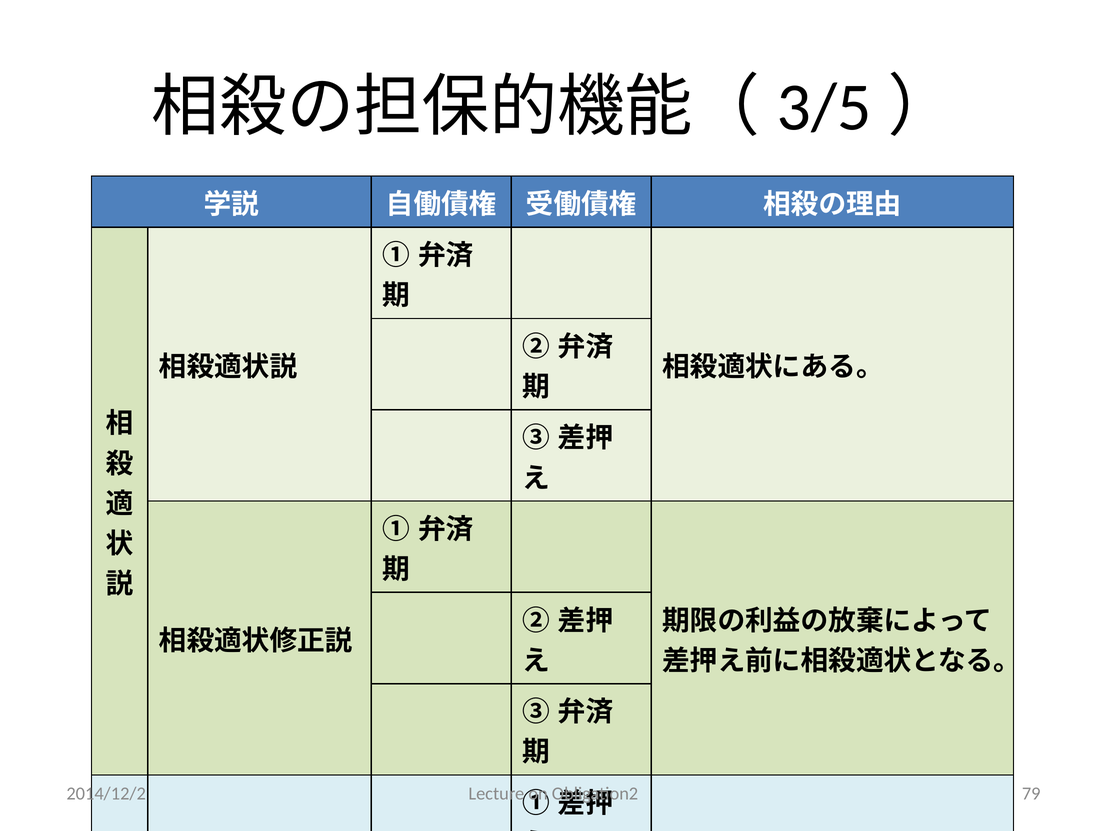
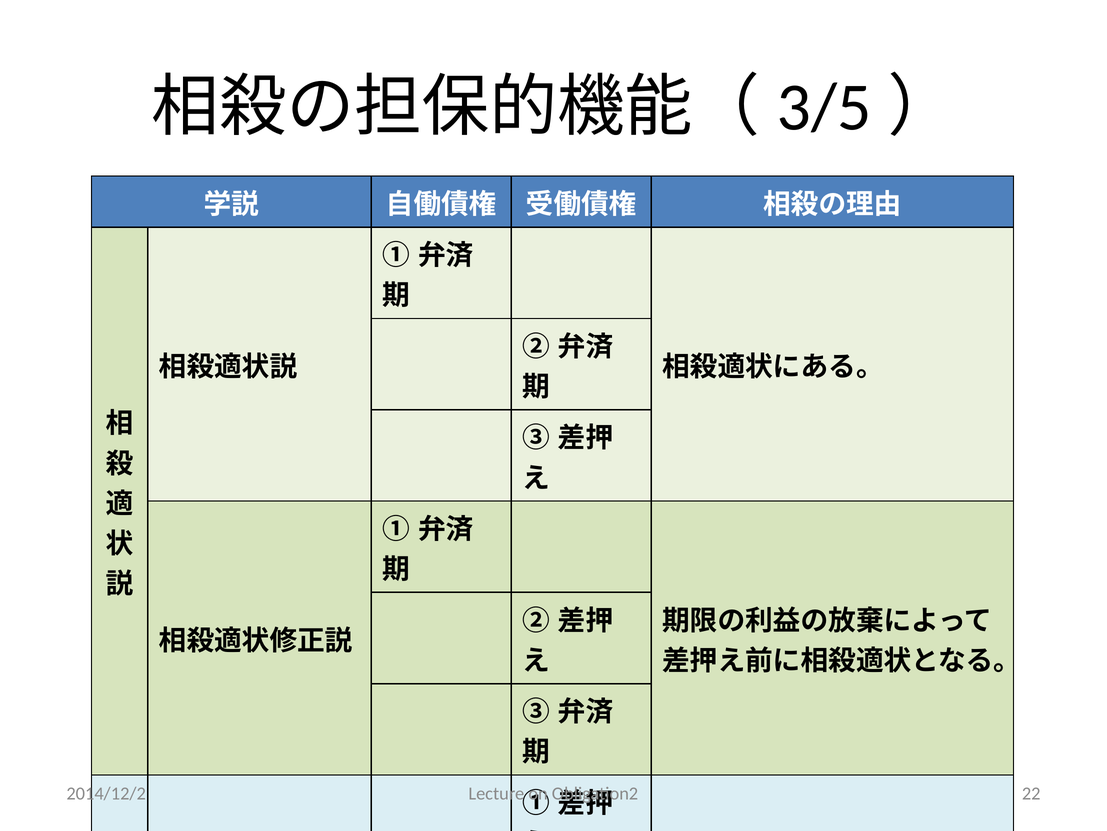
79: 79 -> 22 (1031, 793)
